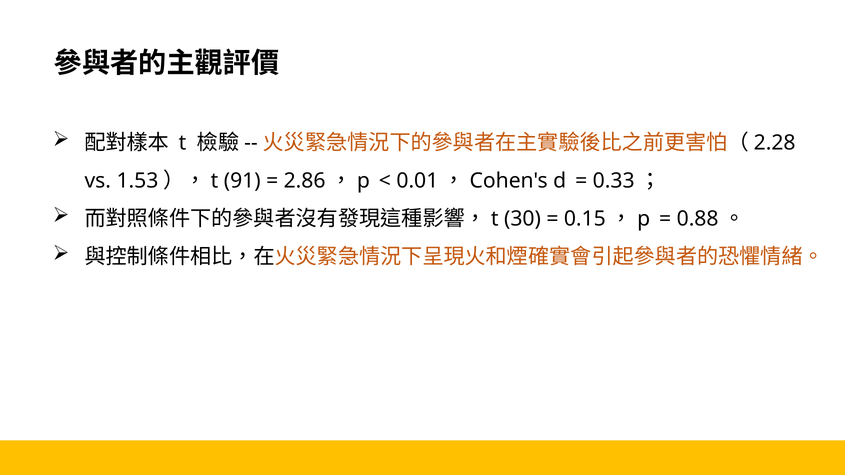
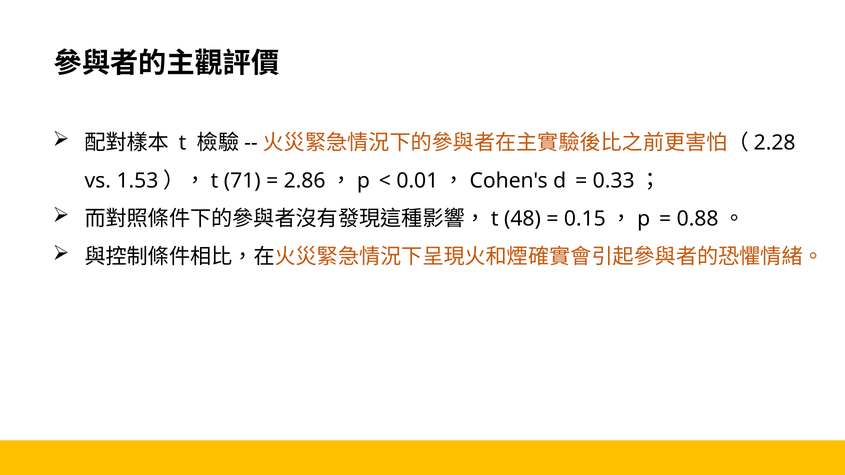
91: 91 -> 71 (242, 181)
30: 30 -> 48 (522, 219)
